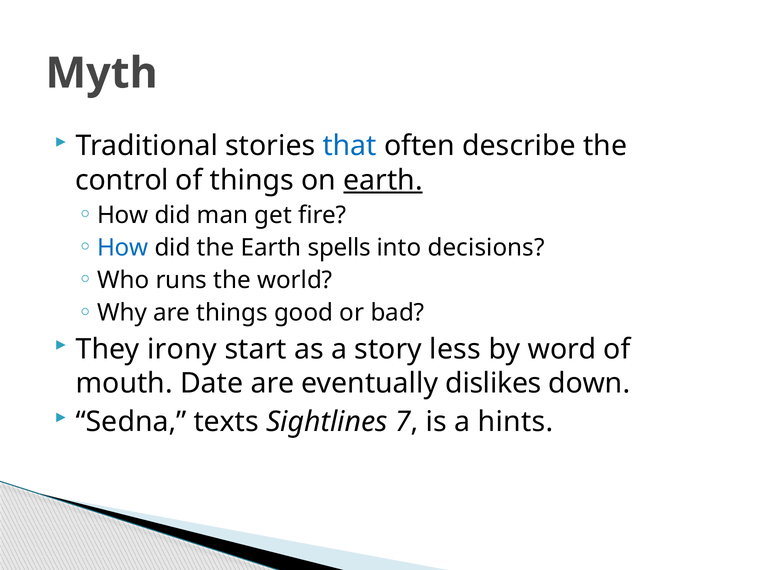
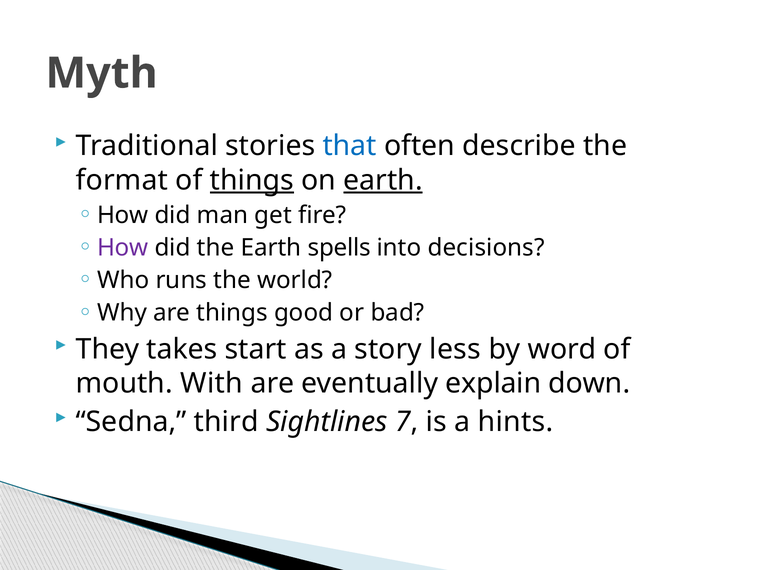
control: control -> format (122, 180)
things underline: none -> present (252, 180)
How colour: blue -> purple (123, 247)
irony: irony -> takes (182, 349)
Date: Date -> With (212, 383)
dislikes: dislikes -> explain (493, 383)
texts: texts -> third (226, 421)
